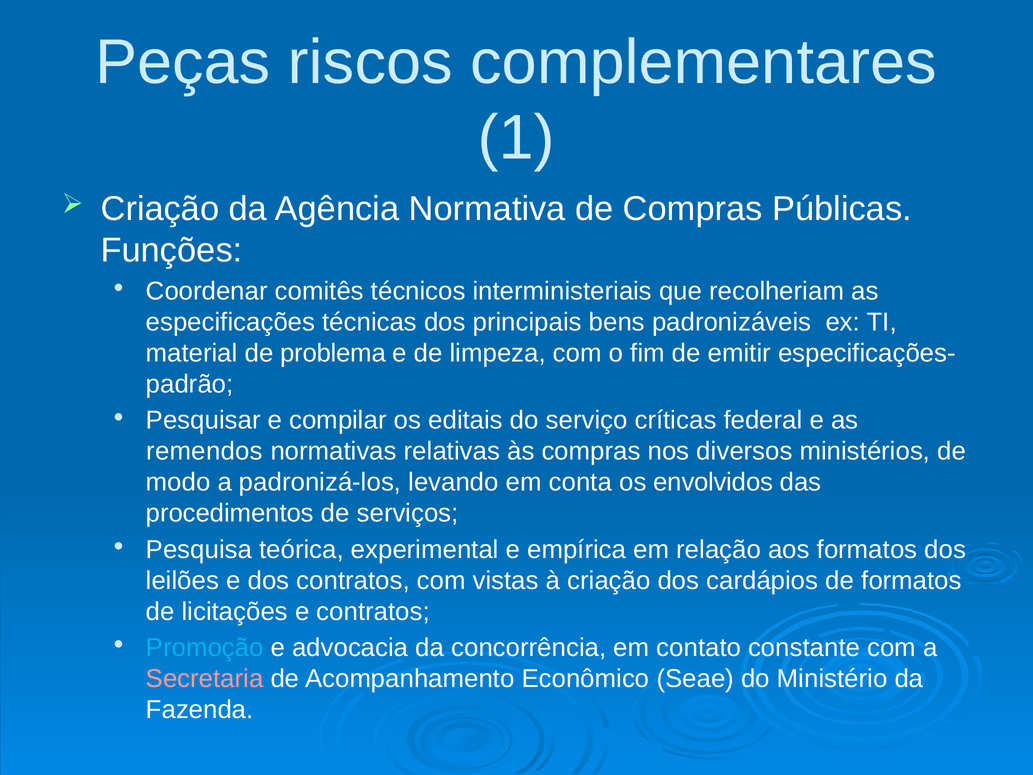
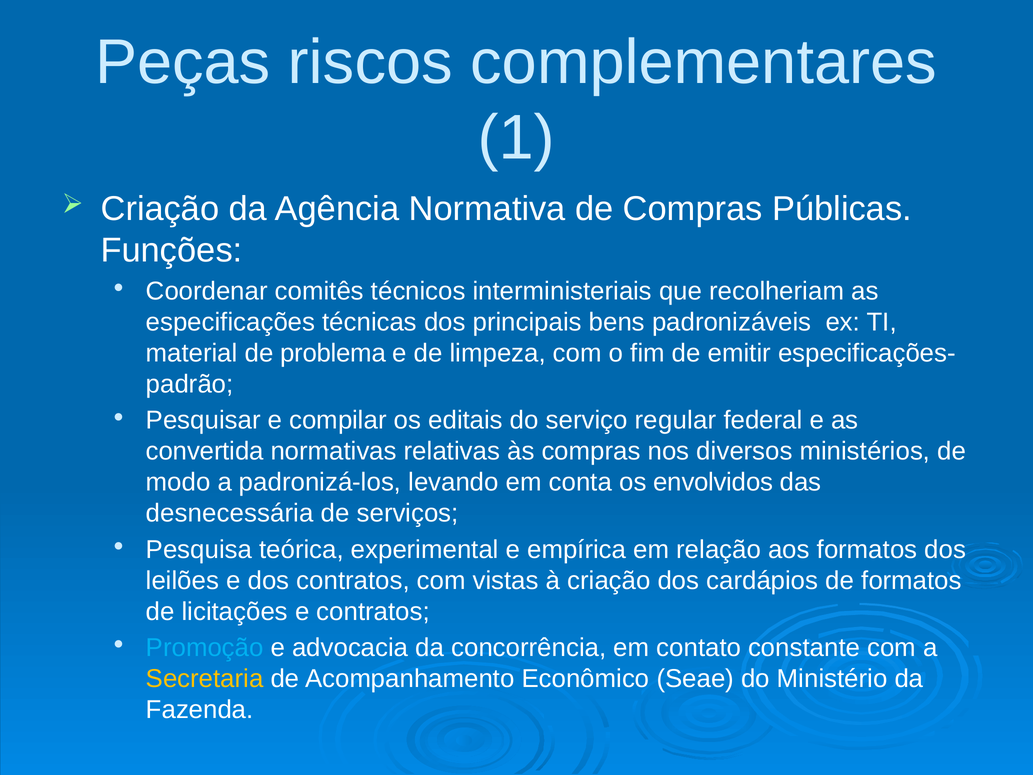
críticas: críticas -> regular (675, 420)
remendos: remendos -> convertida (205, 451)
procedimentos: procedimentos -> desnecessária (230, 513)
Secretaria colour: pink -> yellow (205, 678)
